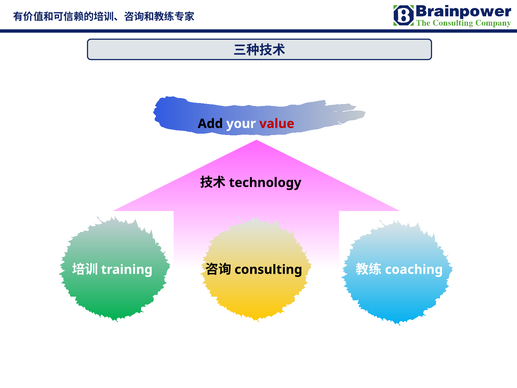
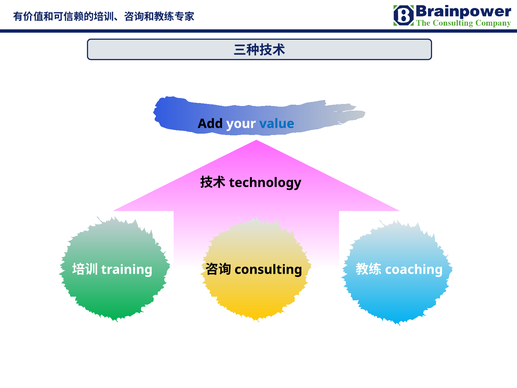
value colour: red -> blue (277, 124)
